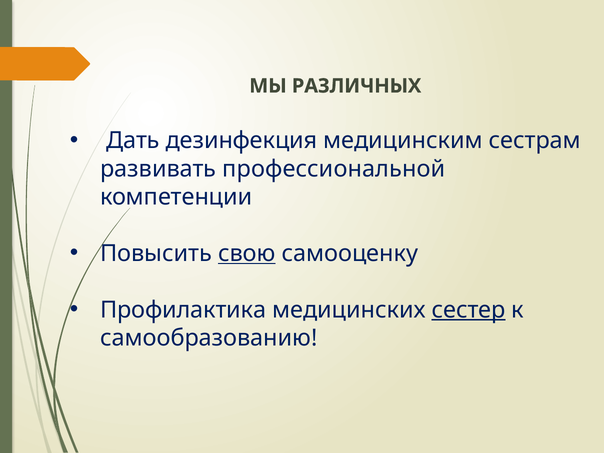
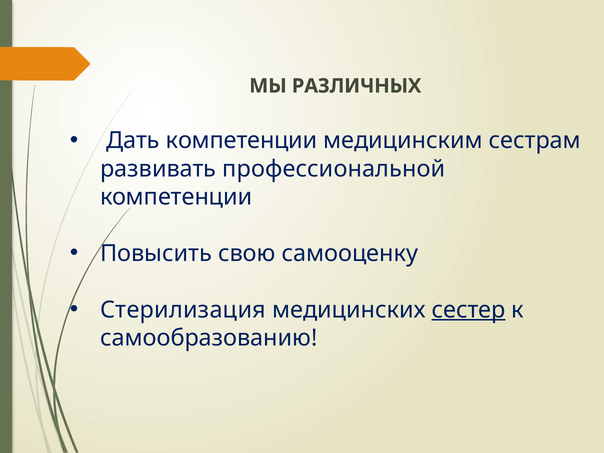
Дать дезинфекция: дезинфекция -> компетенции (242, 141)
свою underline: present -> none (247, 253)
Профилактика: Профилактика -> Стерилизация (183, 310)
